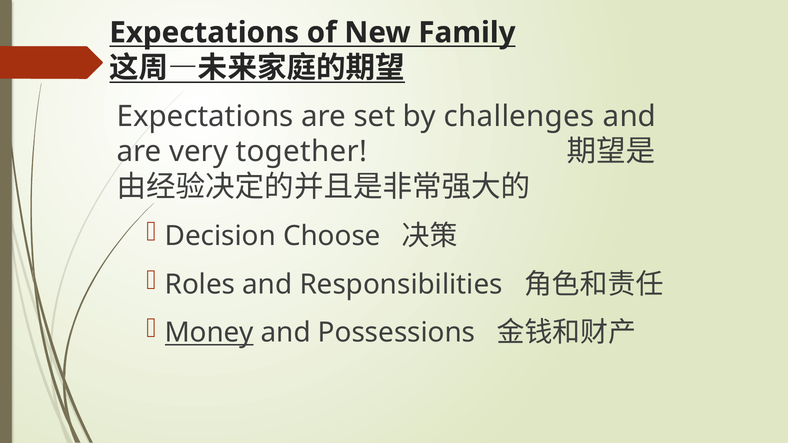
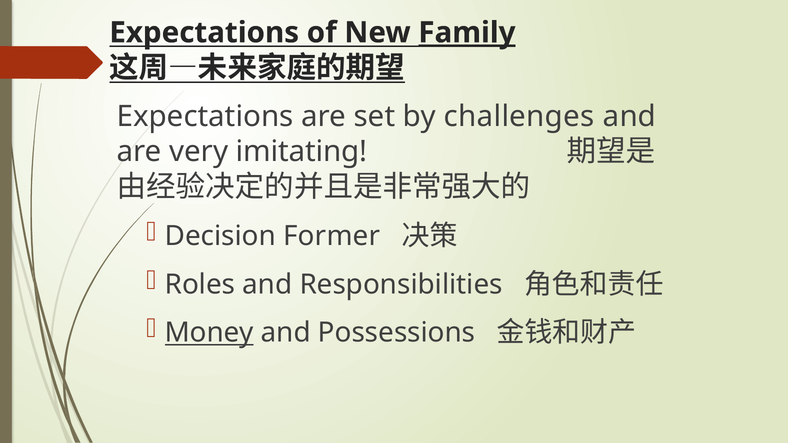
Family underline: none -> present (467, 33)
together: together -> imitating (302, 152)
Choose: Choose -> Former (332, 236)
